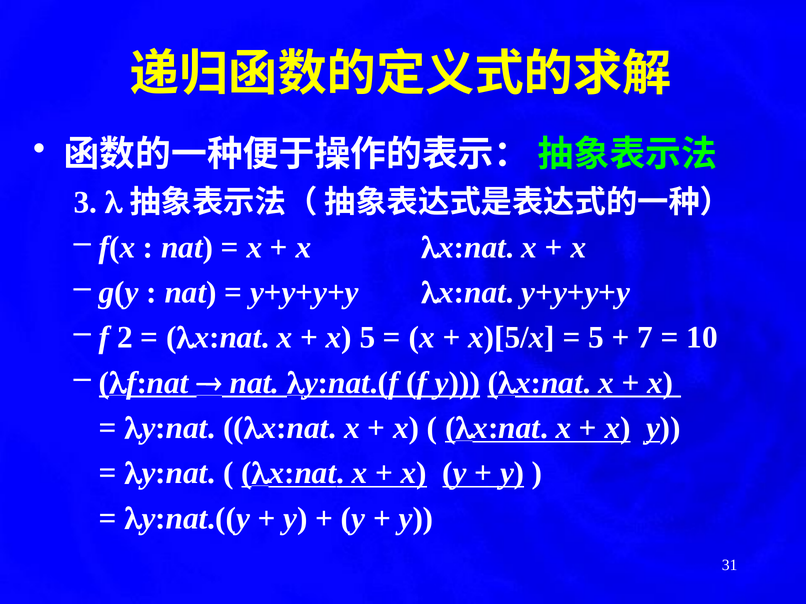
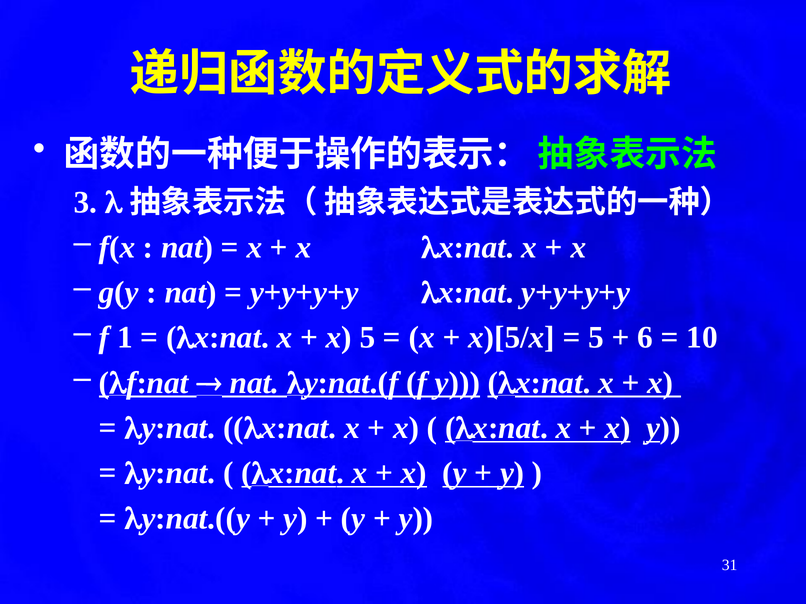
2: 2 -> 1 (125, 338)
7: 7 -> 6 (645, 338)
